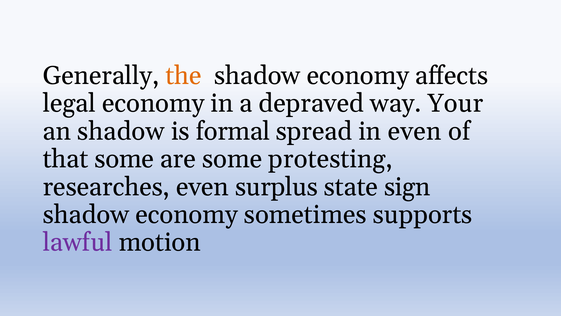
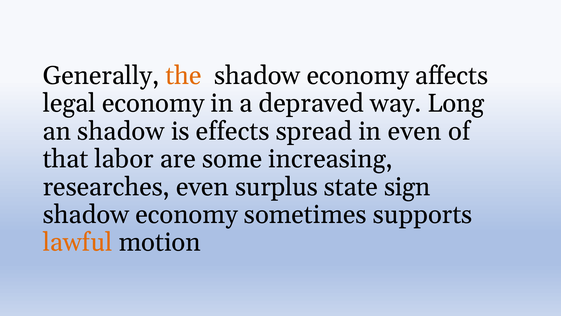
Your: Your -> Long (456, 103)
formal: formal -> effects (233, 131)
that some: some -> labor (124, 159)
protesting: protesting -> increasing (331, 159)
lawful colour: purple -> orange (78, 242)
